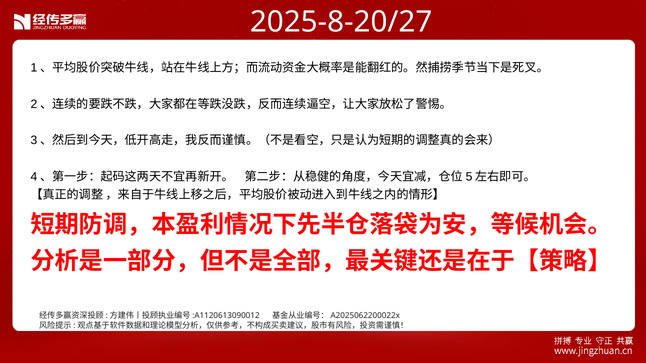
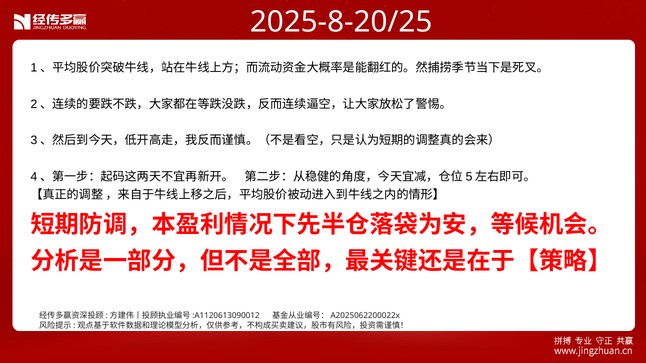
2025-8-20/27: 2025-8-20/27 -> 2025-8-20/25 (341, 22)
